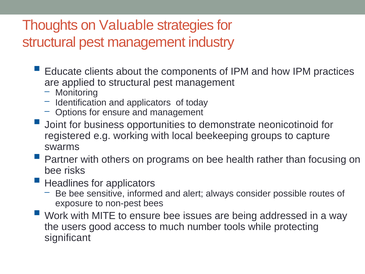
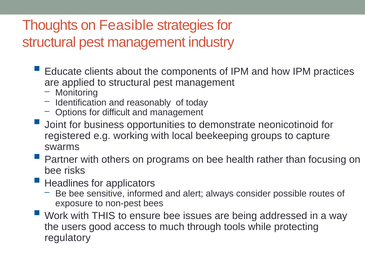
Valuable: Valuable -> Feasible (126, 25)
and applicators: applicators -> reasonably (149, 102)
for ensure: ensure -> difficult (116, 112)
MITE: MITE -> THIS (103, 216)
number: number -> through (204, 227)
significant: significant -> regulatory (68, 237)
